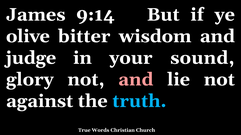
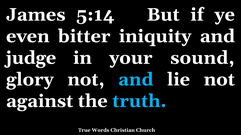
9:14: 9:14 -> 5:14 (95, 15)
olive: olive -> even (28, 36)
wisdom: wisdom -> iniquity (155, 36)
and colour: pink -> light blue (136, 80)
